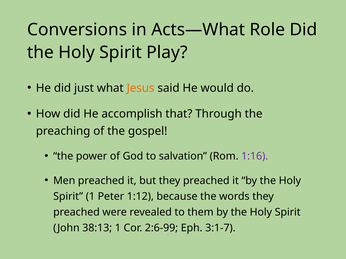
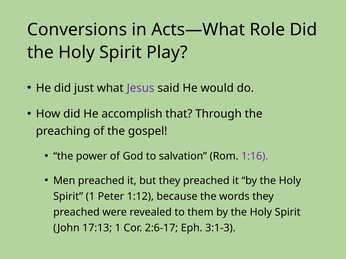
Jesus colour: orange -> purple (141, 88)
38:13: 38:13 -> 17:13 (97, 228)
2:6-99: 2:6-99 -> 2:6-17 (161, 228)
3:1-7: 3:1-7 -> 3:1-3 (220, 228)
